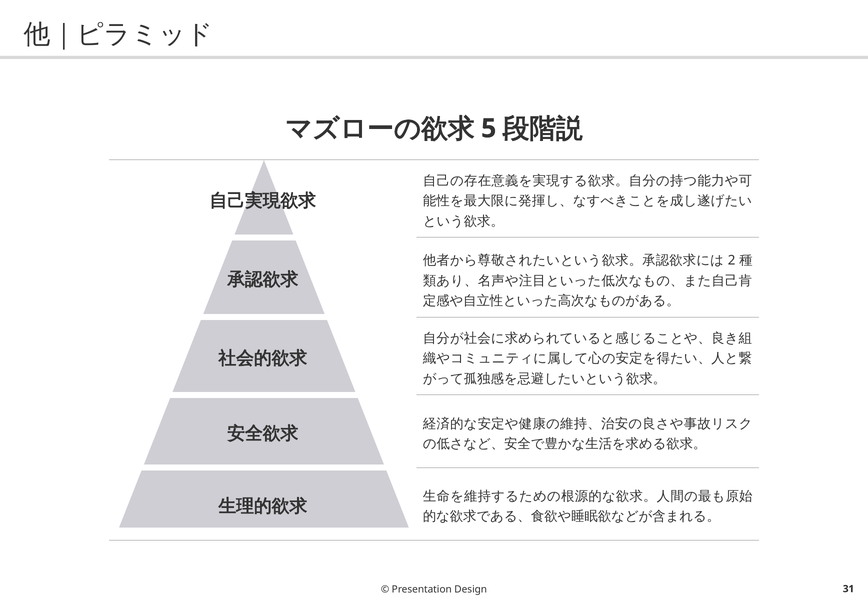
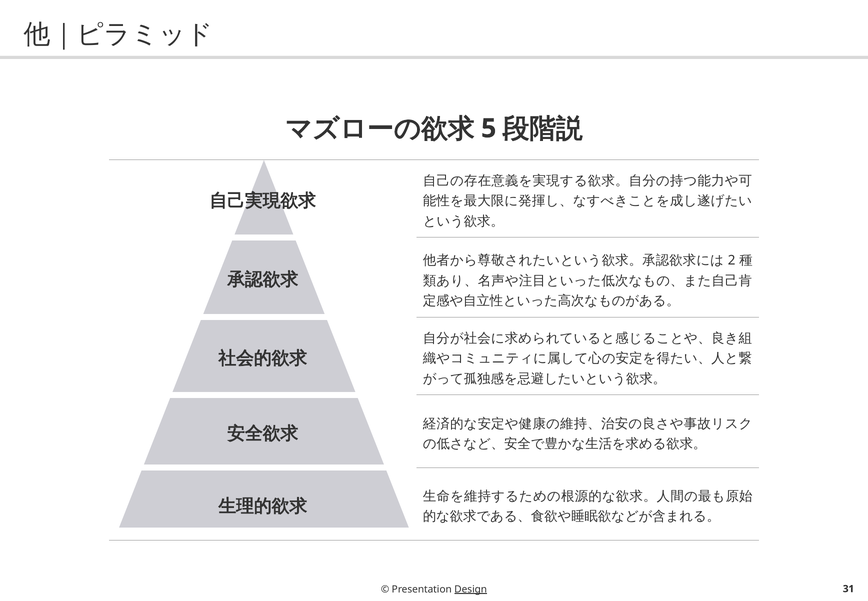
Design underline: none -> present (471, 589)
